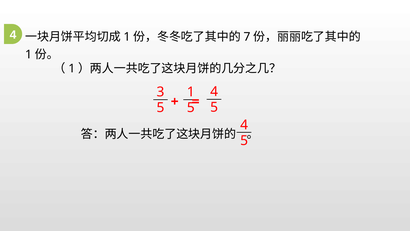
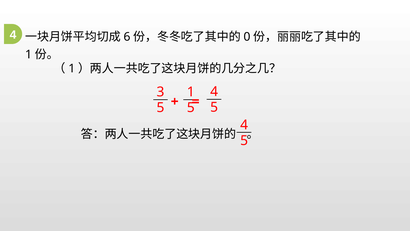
1: 1 -> 6 (127, 37)
7: 7 -> 0 (247, 37)
